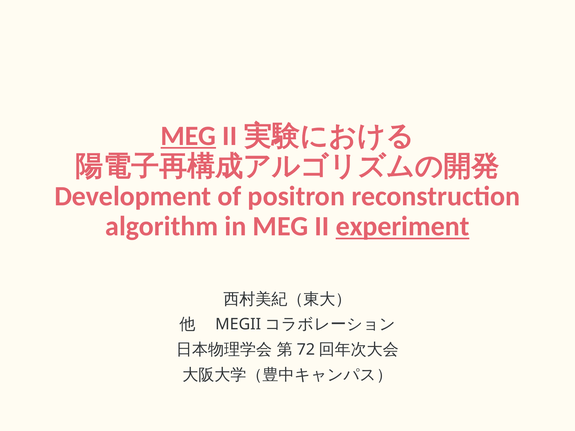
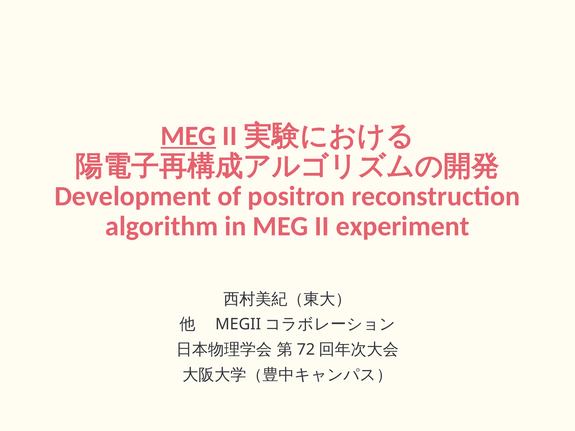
experiment underline: present -> none (403, 227)
